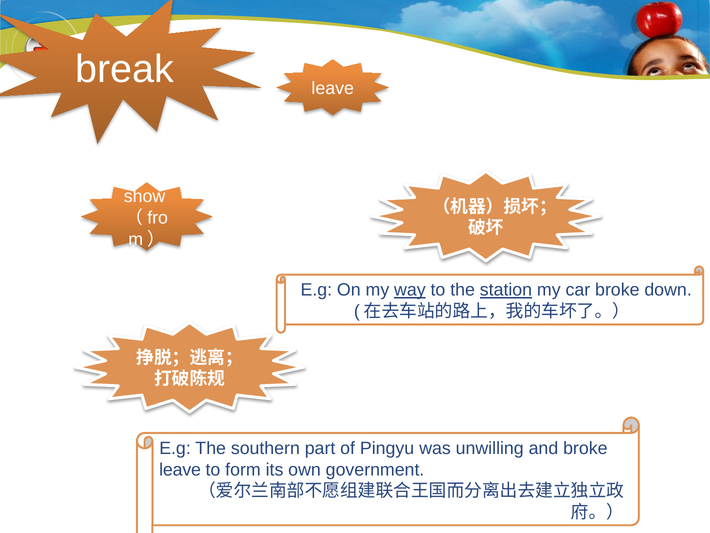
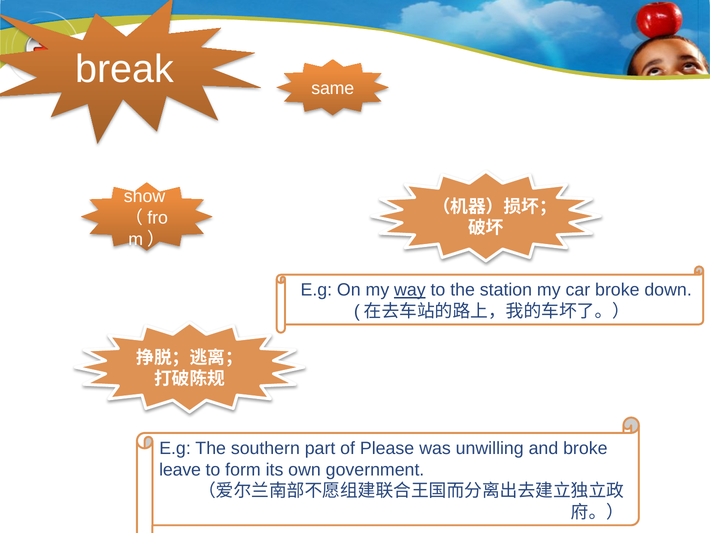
leave: leave -> same (333, 89)
station underline: present -> none (506, 290)
Pingyu: Pingyu -> Please (387, 448)
